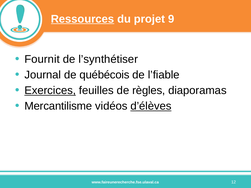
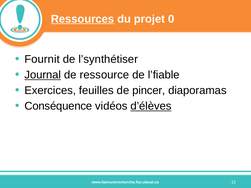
9: 9 -> 0 (171, 19)
Journal underline: none -> present (43, 75)
québécois: québécois -> ressource (104, 75)
Exercices underline: present -> none (50, 91)
règles: règles -> pincer (149, 91)
Mercantilisme: Mercantilisme -> Conséquence (58, 106)
